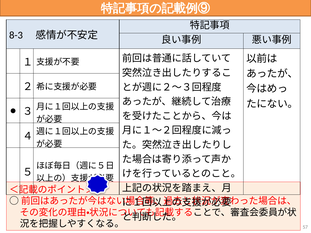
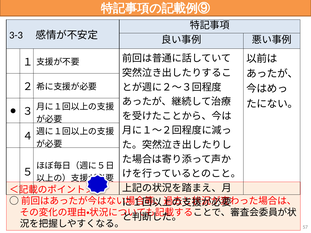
8-3: 8-3 -> 3-3 (16, 35)
